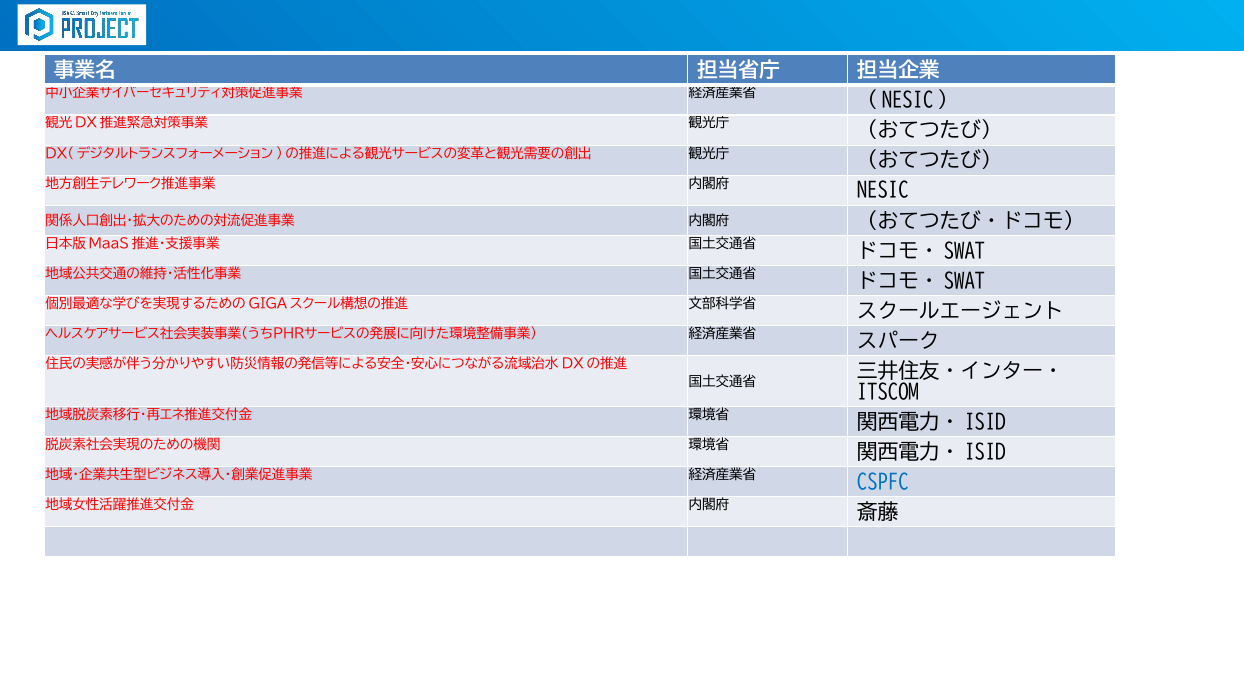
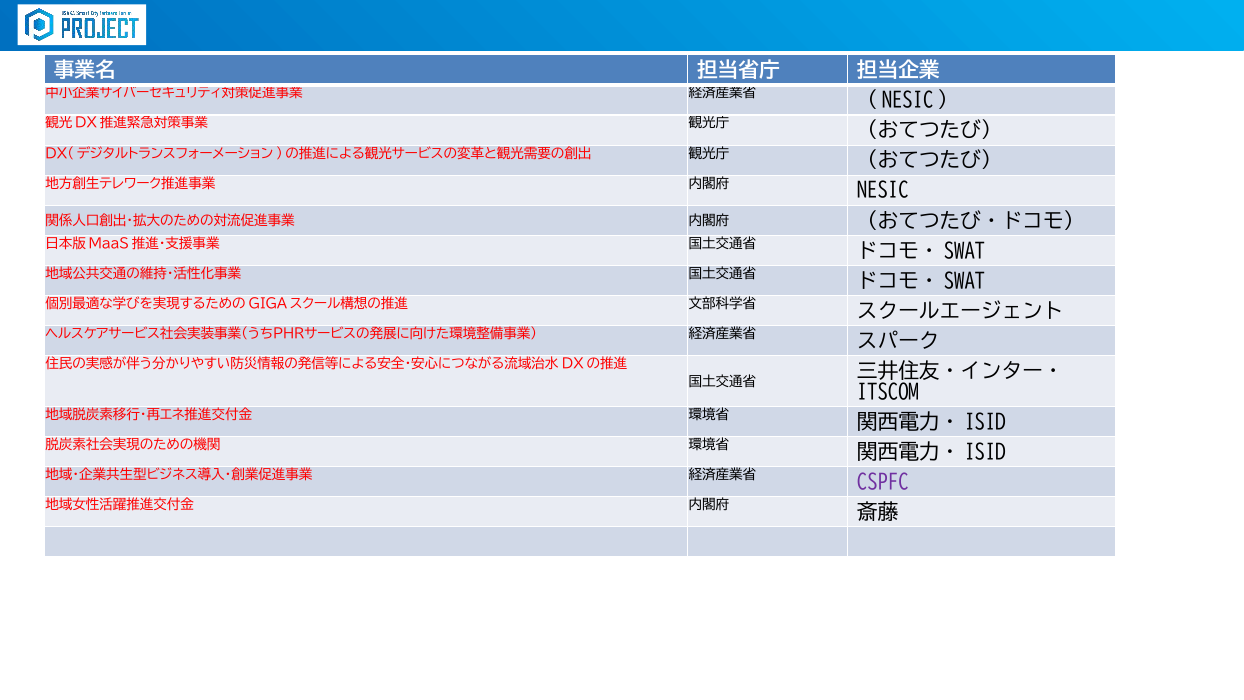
CSPFC colour: blue -> purple (883, 482)
